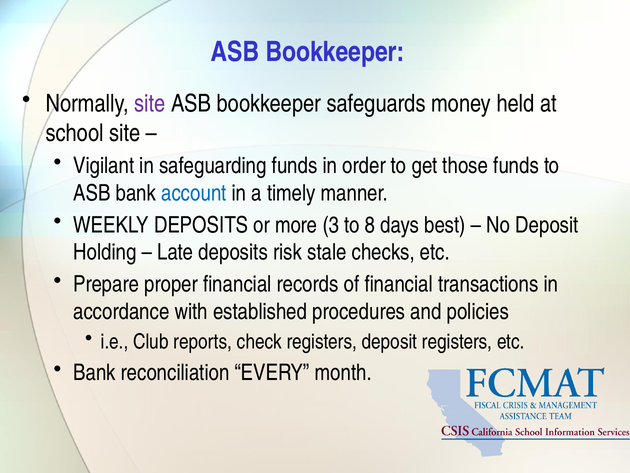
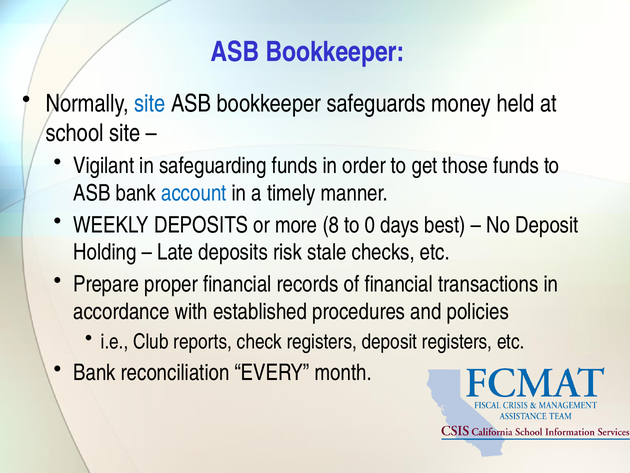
site colour: purple -> blue (150, 104)
3: 3 -> 8 (331, 225)
8: 8 -> 0 (370, 225)
